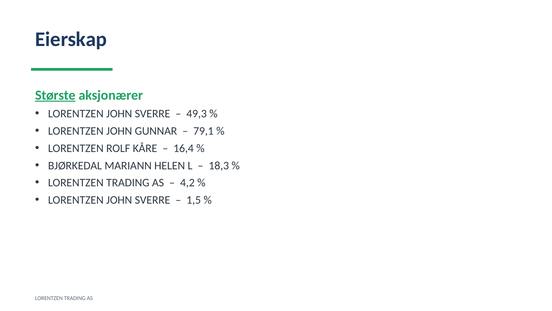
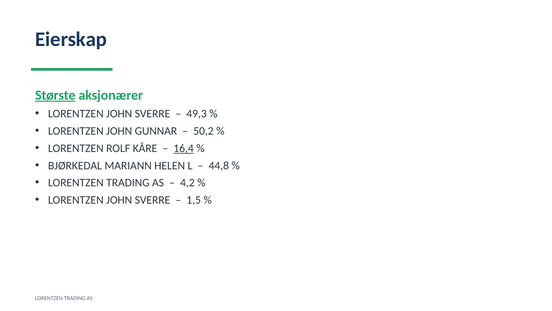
79,1: 79,1 -> 50,2 (203, 131)
16,4 underline: none -> present (184, 148)
18,3: 18,3 -> 44,8 (219, 165)
